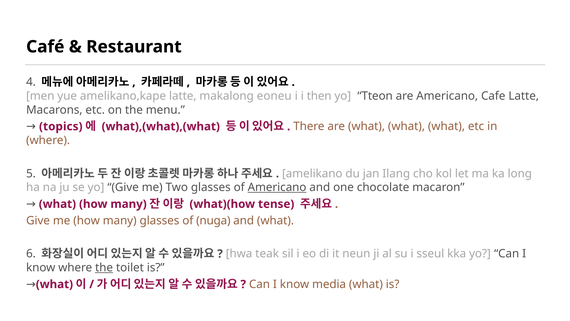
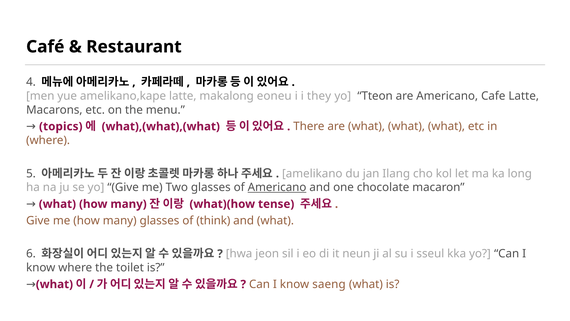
then: then -> they (319, 96)
nuga: nuga -> think (213, 220)
teak: teak -> jeon (267, 254)
the underline: present -> none (104, 267)
media: media -> saeng (329, 284)
